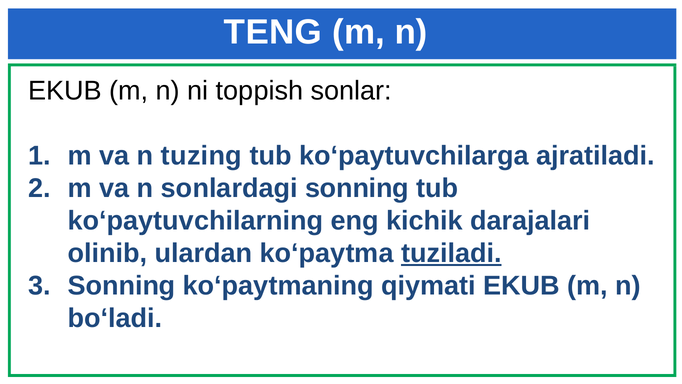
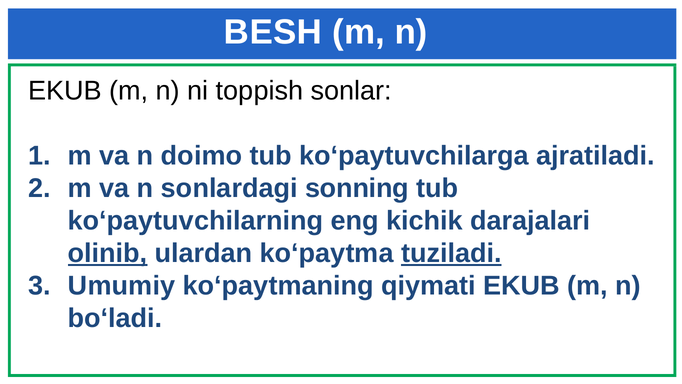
TENG: TENG -> BESH (273, 32)
tuzing: tuzing -> doimo (202, 156)
olinib underline: none -> present (108, 253)
Sonning: Sonning -> Umumiy (122, 286)
